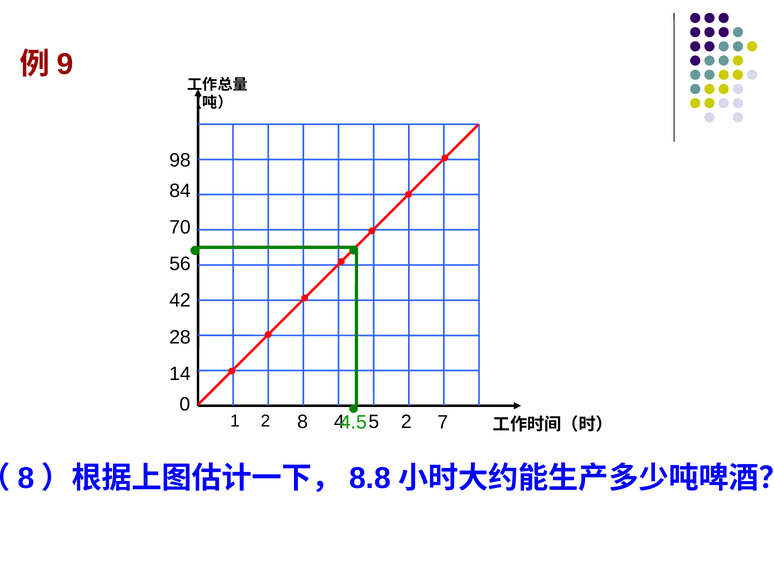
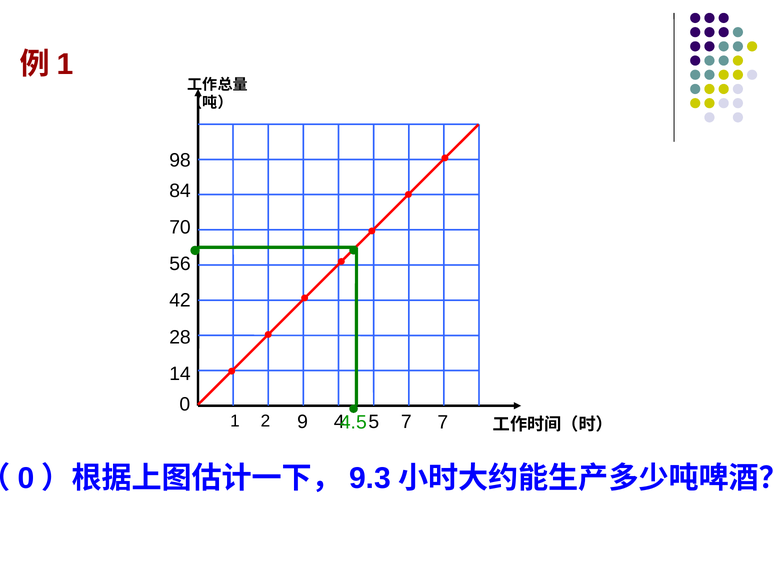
9: 9 -> 1 (65, 64)
2 8: 8 -> 9 (303, 422)
5 2: 2 -> 7 (406, 422)
8: 8 -> 0 (26, 479)
8.8: 8.8 -> 9.3 (370, 479)
